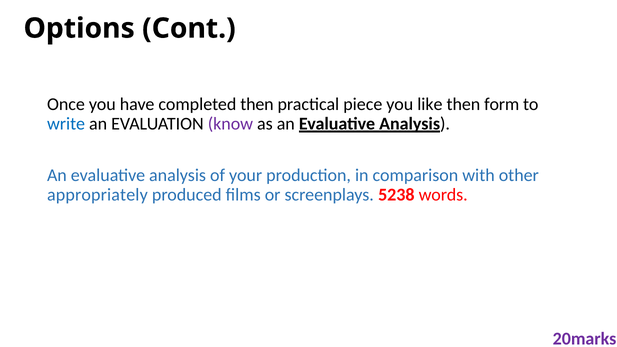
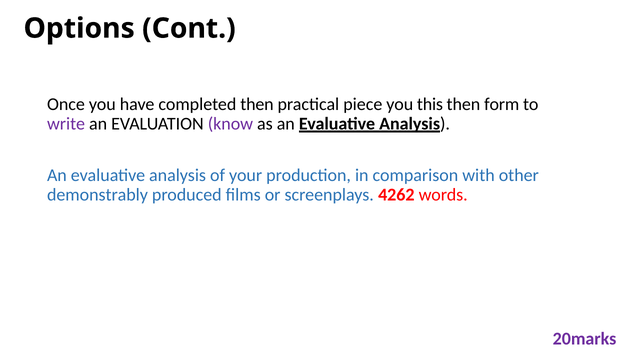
like: like -> this (430, 104)
write colour: blue -> purple (66, 124)
appropriately: appropriately -> demonstrably (97, 195)
5238: 5238 -> 4262 (396, 195)
